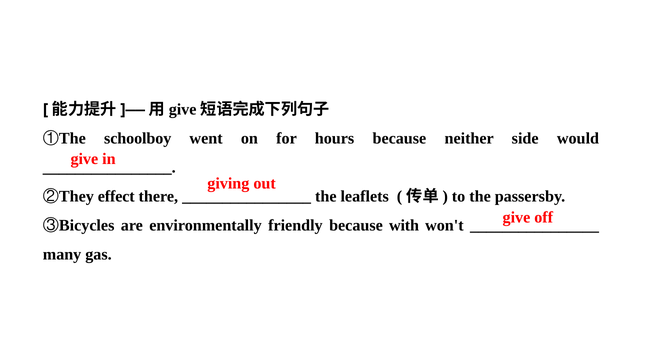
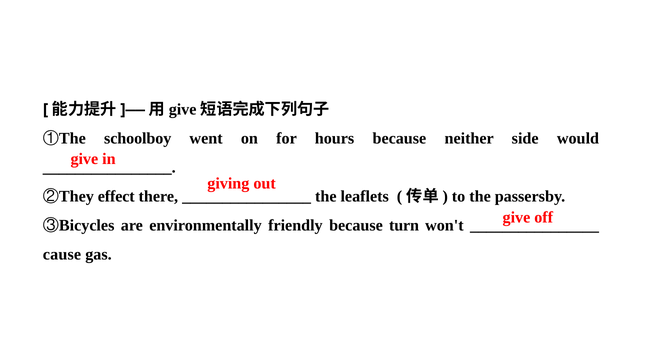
with: with -> turn (404, 225)
many: many -> cause (62, 255)
